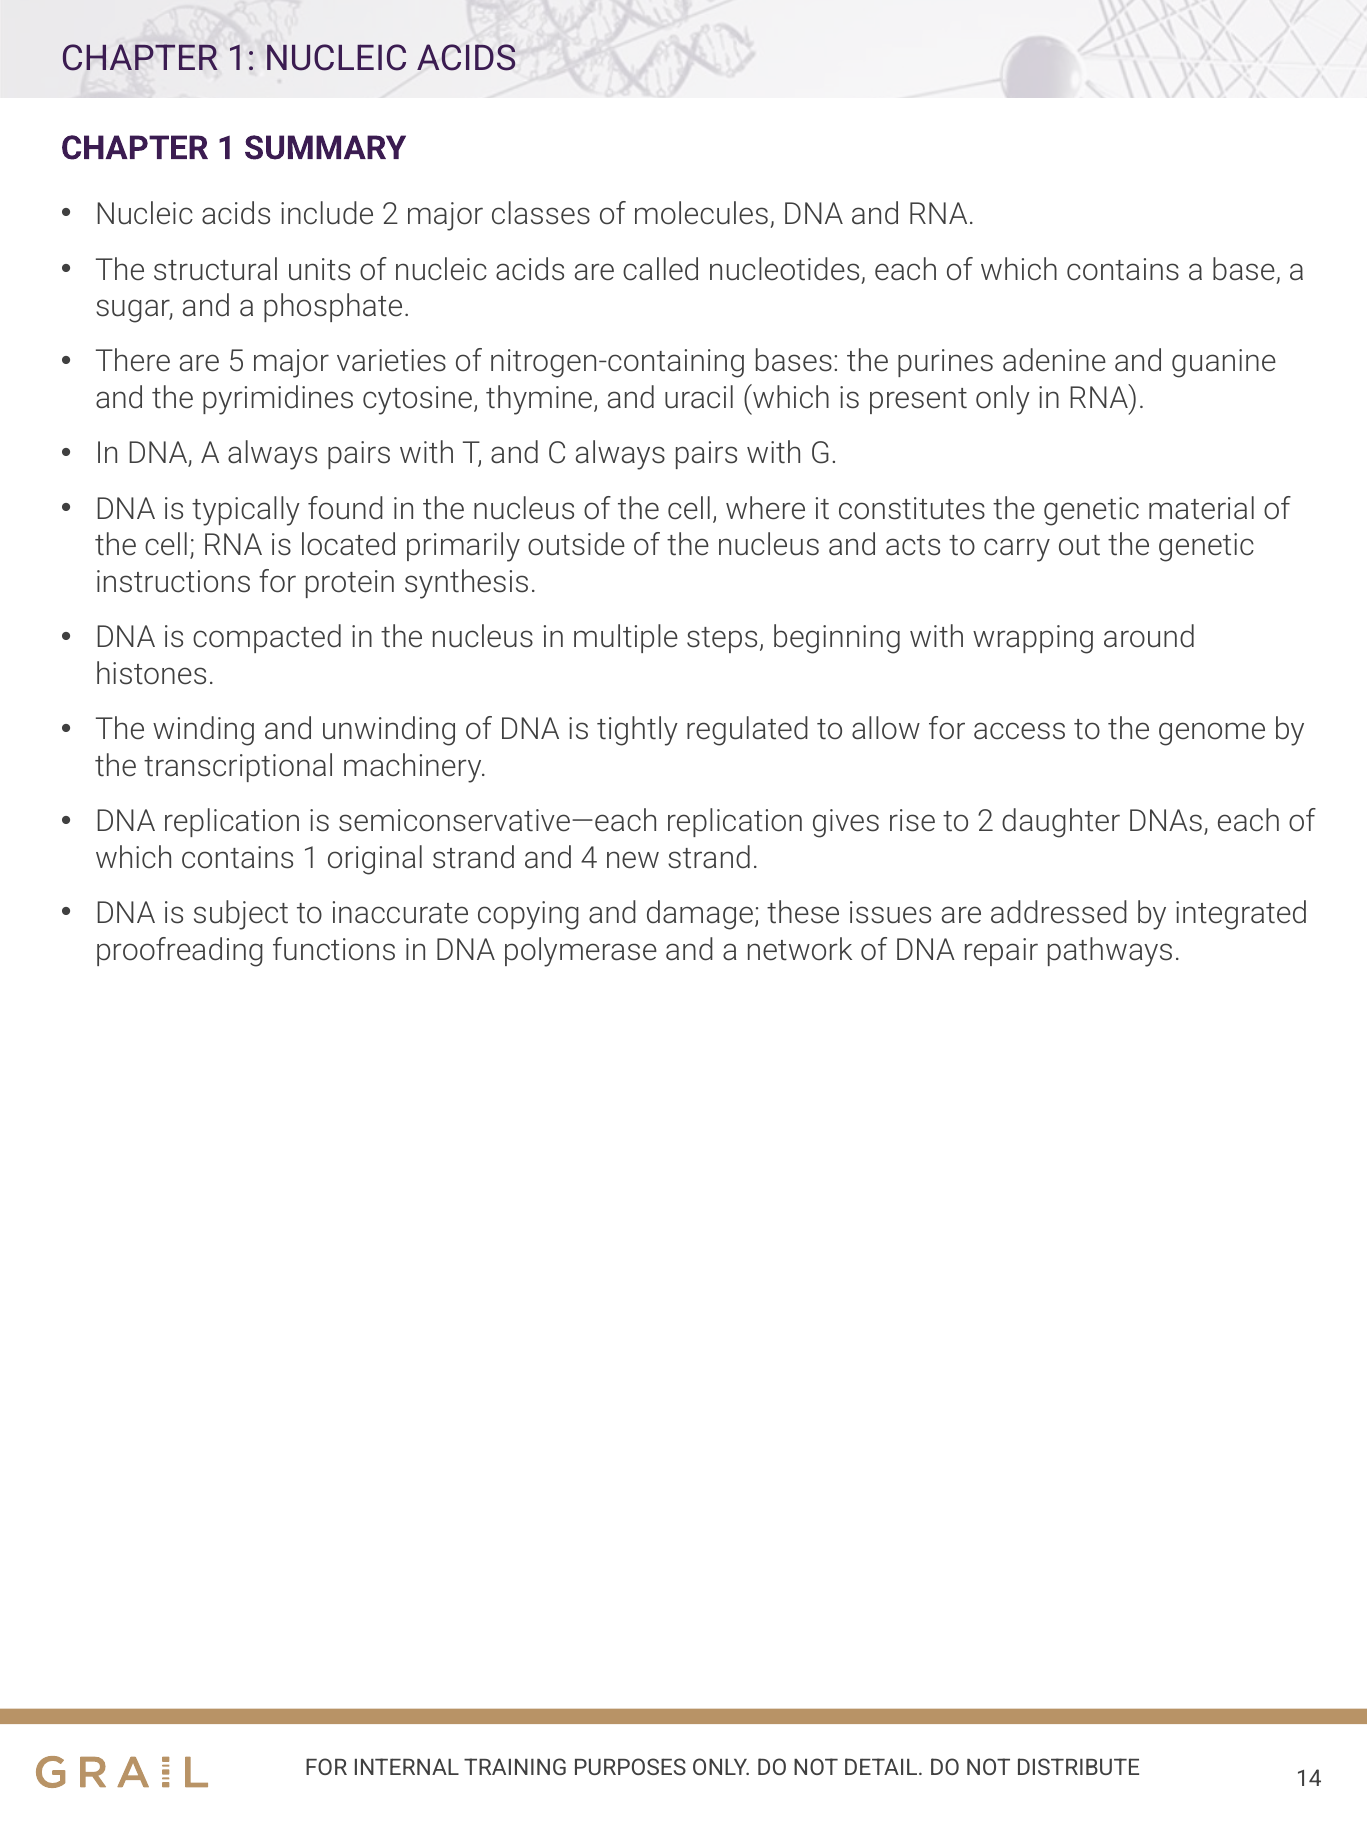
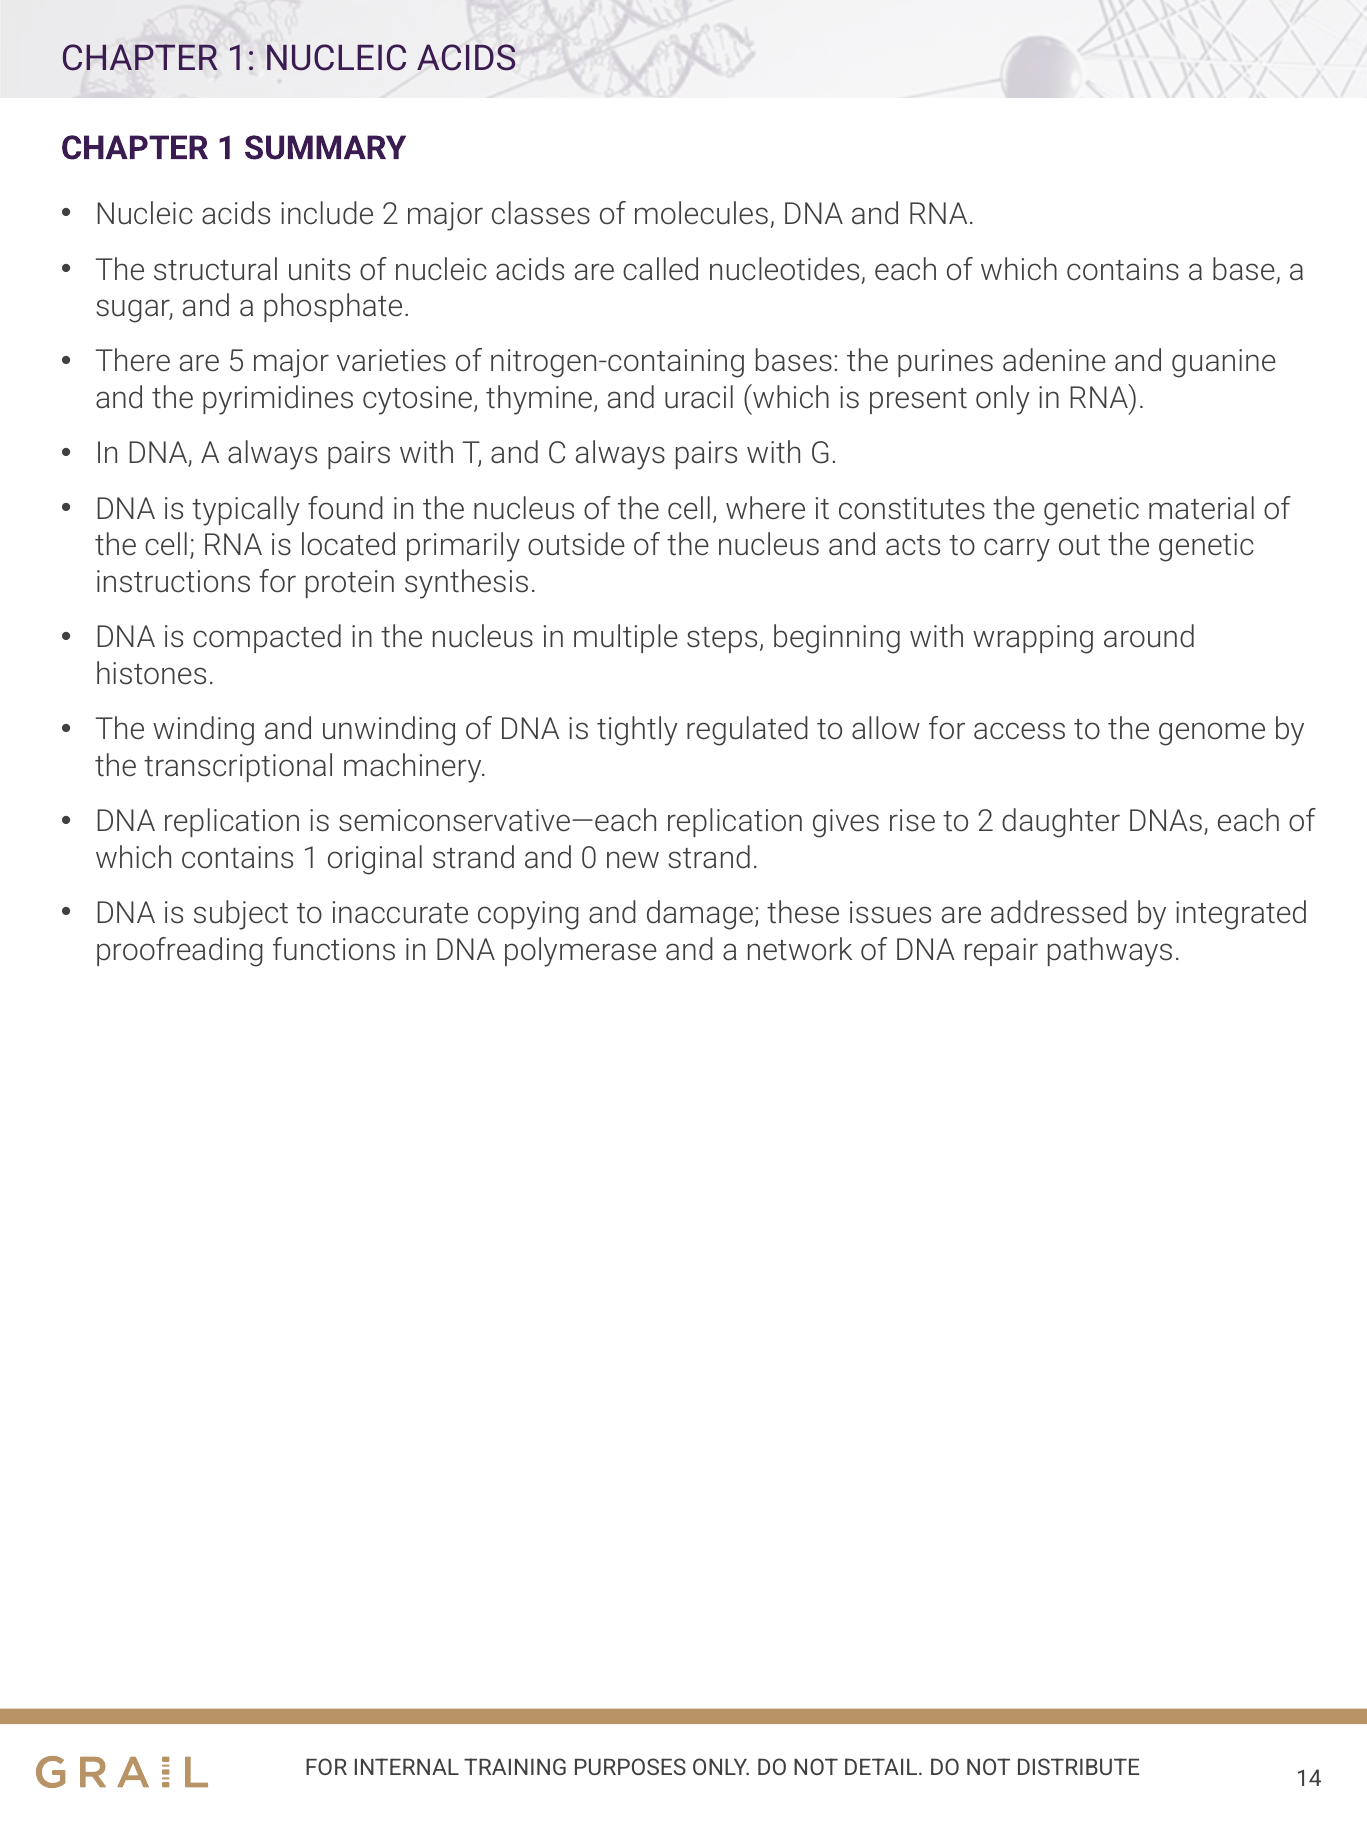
4: 4 -> 0 (589, 858)
